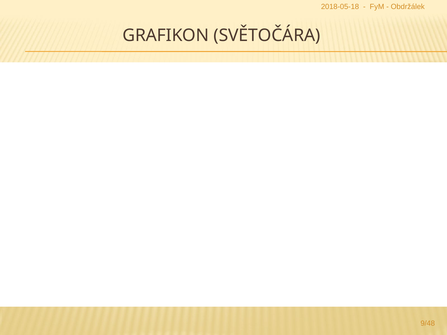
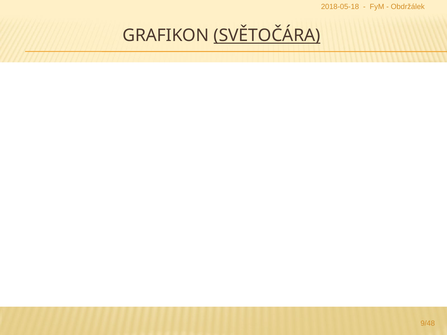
SVĚTOČÁRA underline: none -> present (267, 36)
